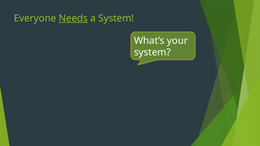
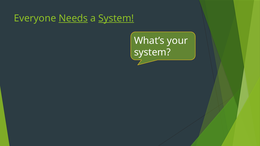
System underline: none -> present (116, 18)
